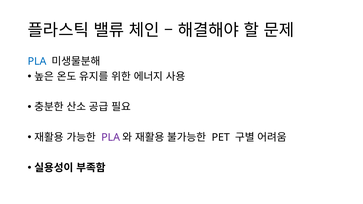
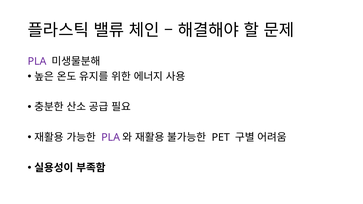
PLA colour: blue -> purple (37, 61)
